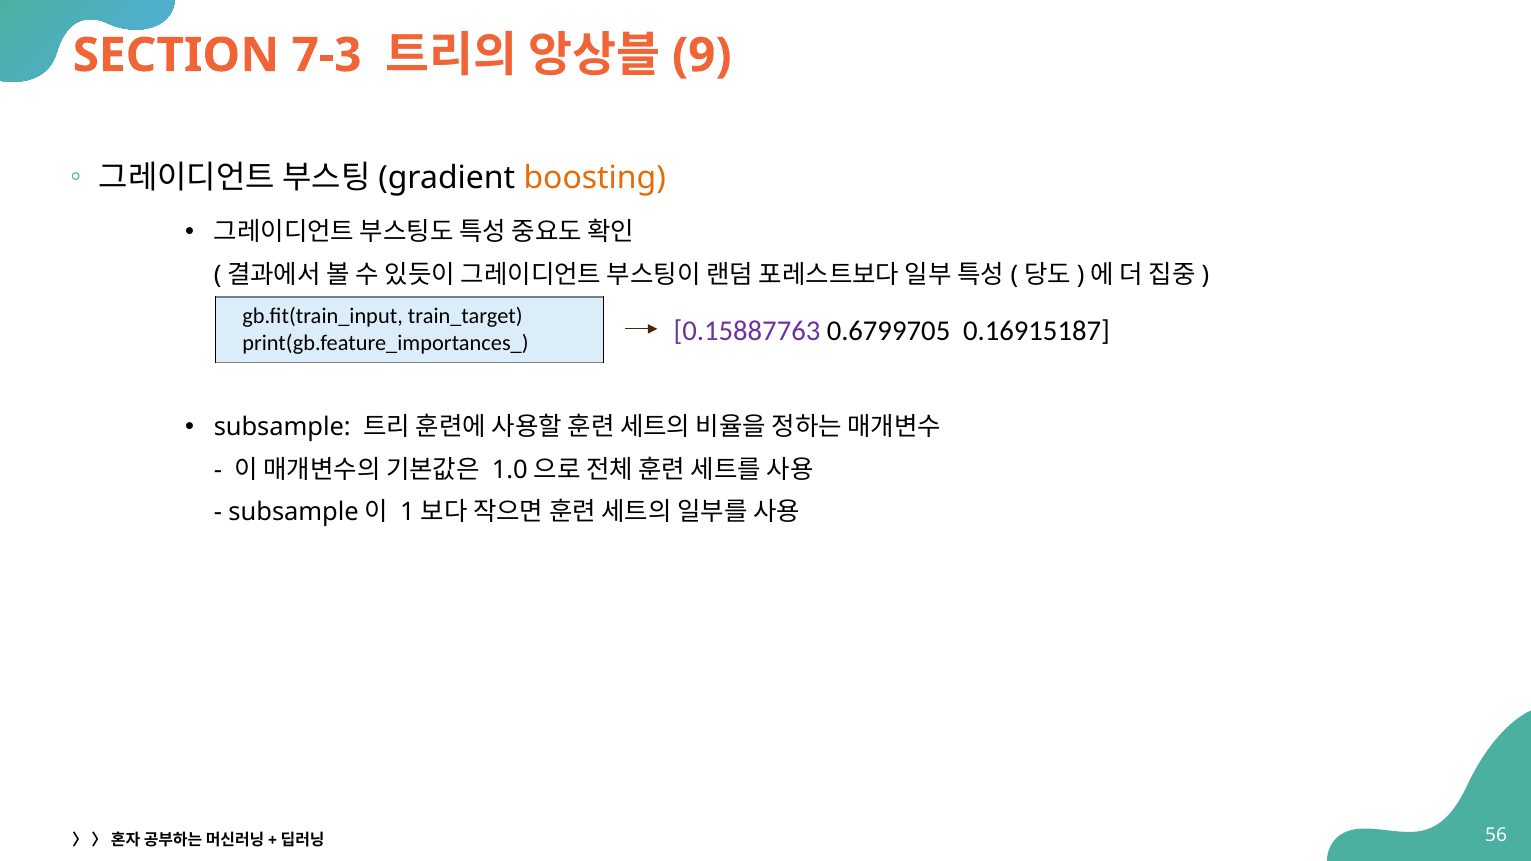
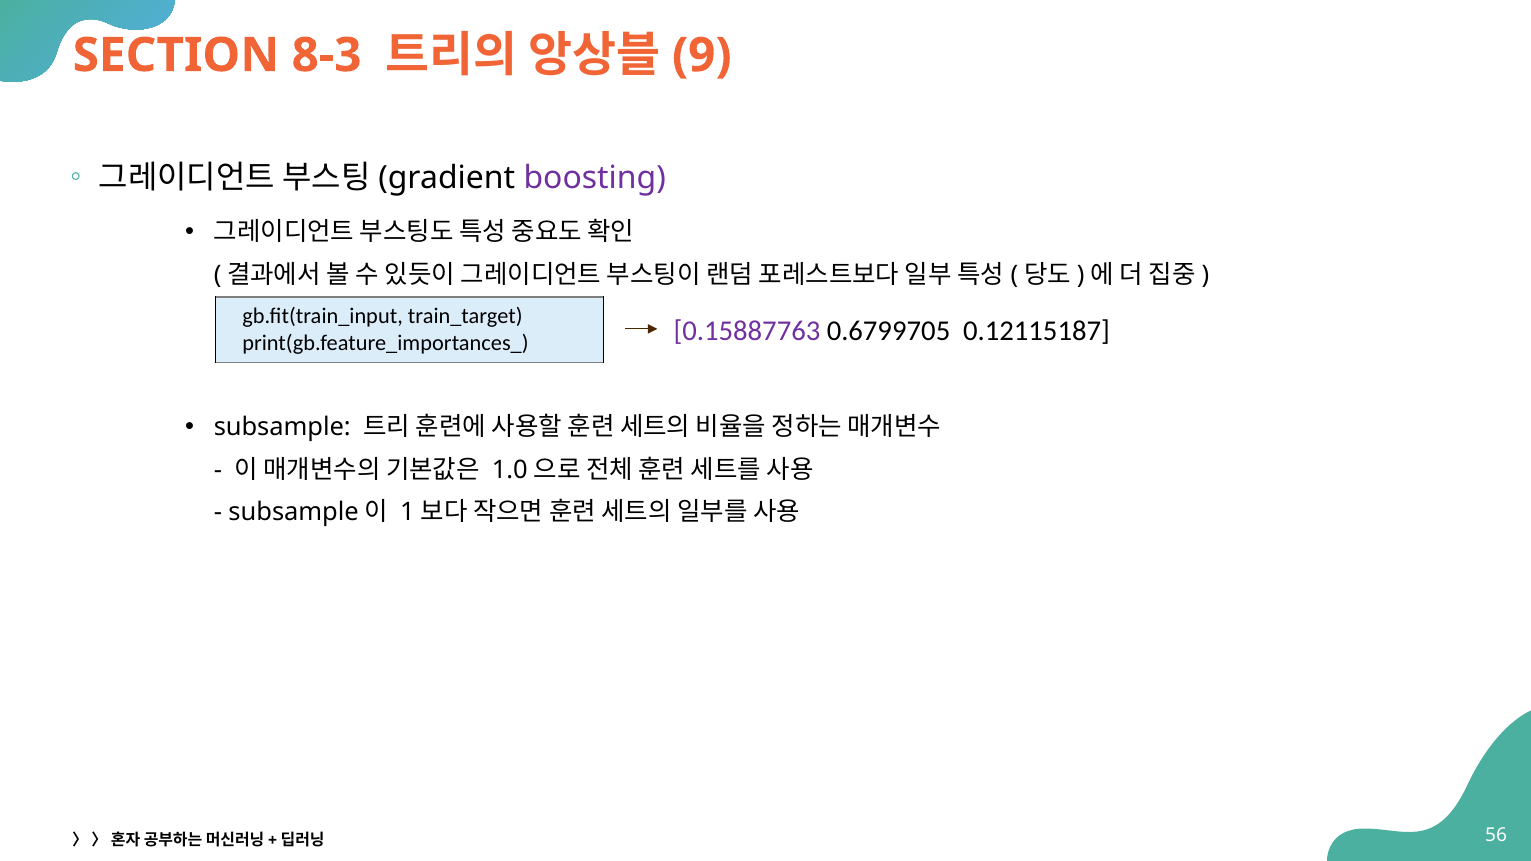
7-3: 7-3 -> 8-3 (327, 55)
boosting colour: orange -> purple (595, 178)
0.16915187: 0.16915187 -> 0.12115187 (1036, 331)
